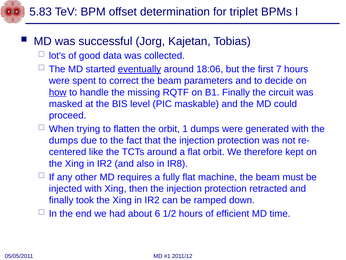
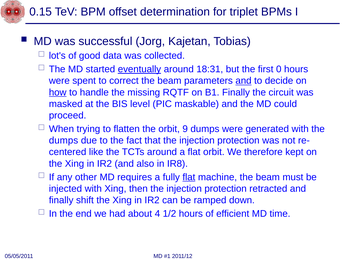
5.83: 5.83 -> 0.15 (41, 12)
18:06: 18:06 -> 18:31 (210, 69)
7: 7 -> 0 (279, 69)
and underline: none -> present (243, 81)
1: 1 -> 9 (185, 129)
flat underline: none -> present (189, 177)
took: took -> shift (85, 200)
6: 6 -> 4 (157, 213)
